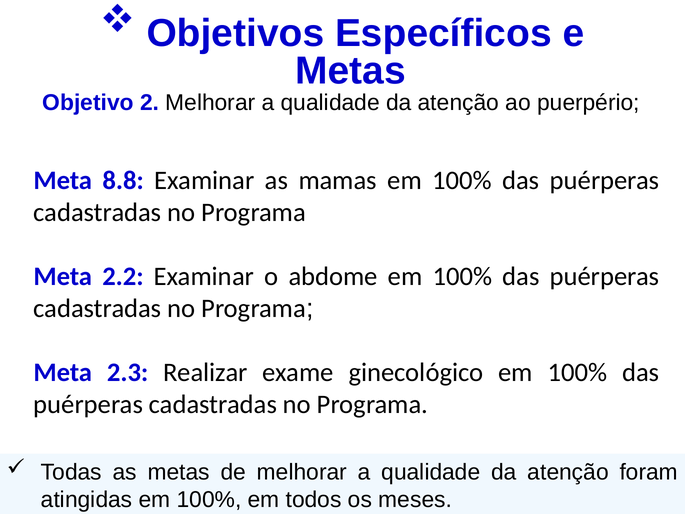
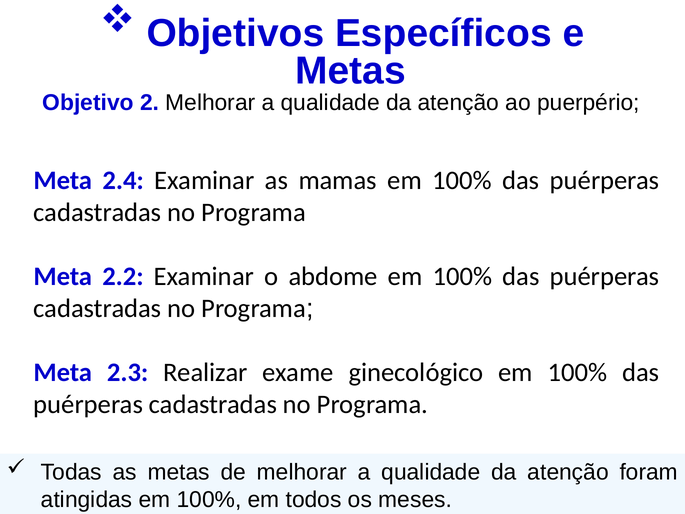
8.8: 8.8 -> 2.4 (123, 180)
